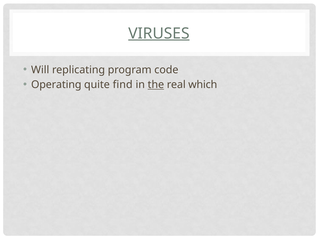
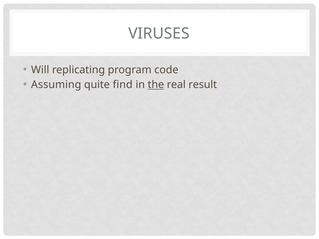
VIRUSES underline: present -> none (159, 33)
Operating: Operating -> Assuming (56, 85)
which: which -> result (203, 85)
